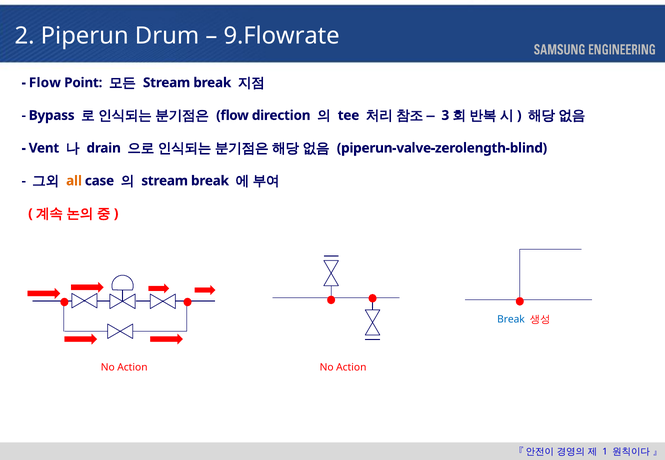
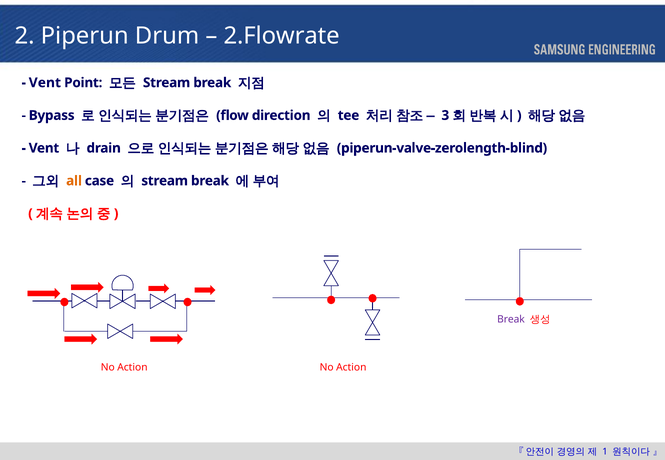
9.Flowrate: 9.Flowrate -> 2.Flowrate (282, 36)
Flow: Flow -> Vent (45, 83)
Break colour: blue -> purple (511, 319)
